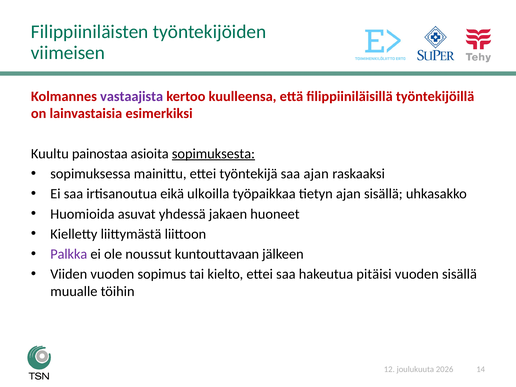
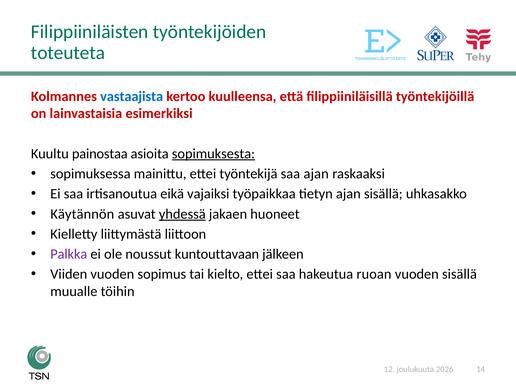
viimeisen: viimeisen -> toteuteta (68, 53)
vastaajista colour: purple -> blue (132, 96)
ulkoilla: ulkoilla -> vajaiksi (208, 194)
Huomioida: Huomioida -> Käytännön (82, 214)
yhdessä underline: none -> present (182, 214)
pitäisi: pitäisi -> ruoan (374, 274)
